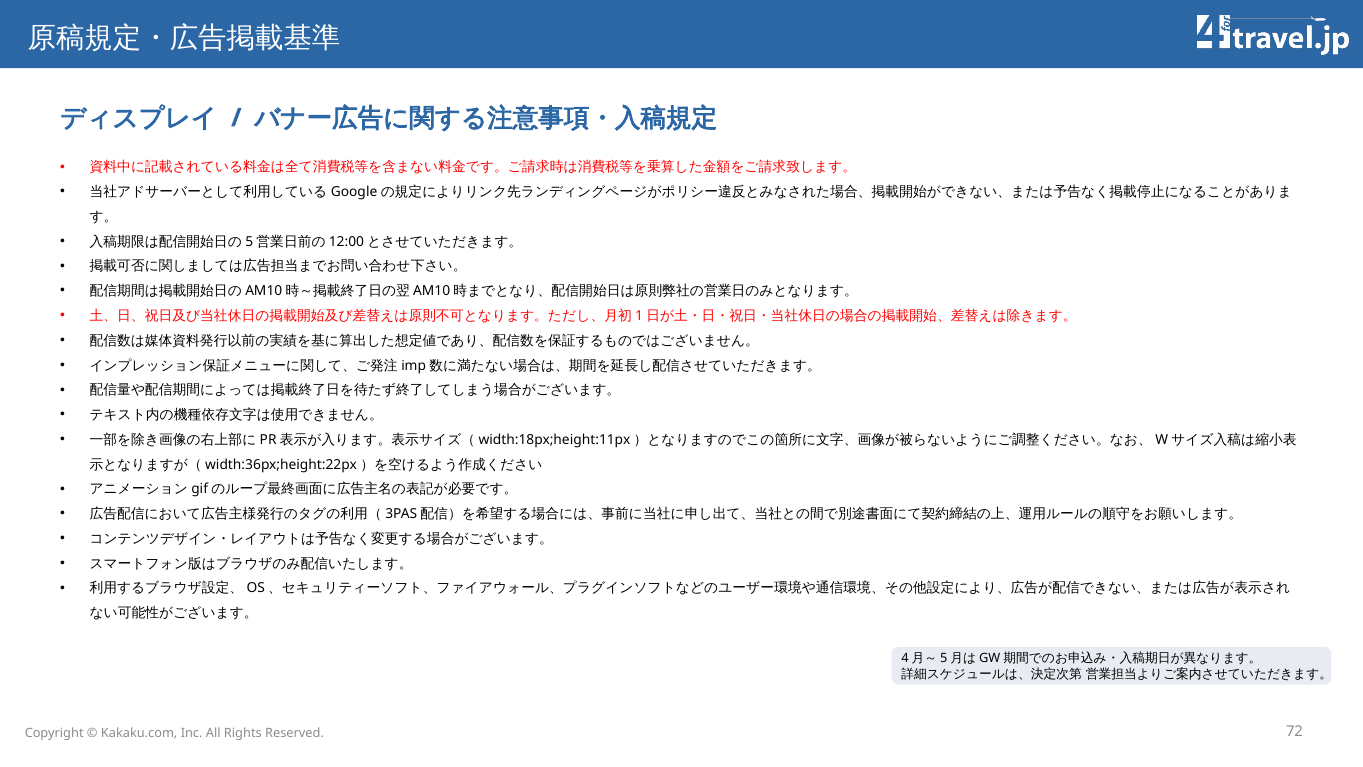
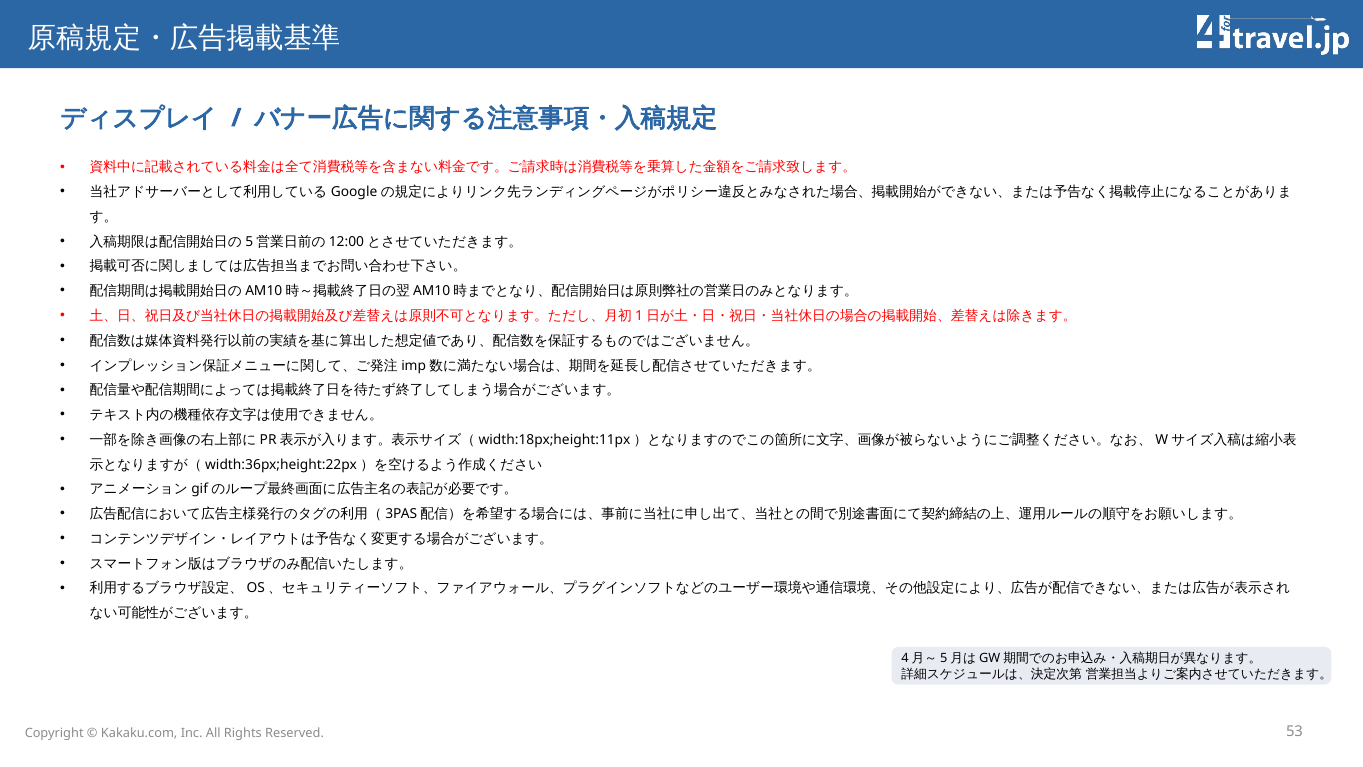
72: 72 -> 53 (1294, 731)
